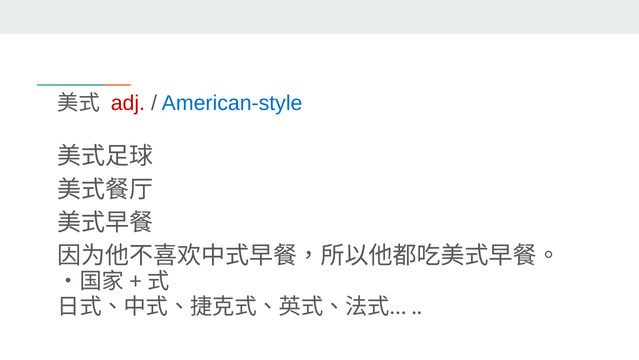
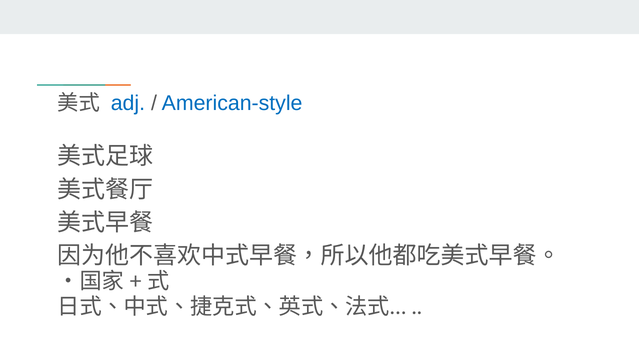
adj colour: red -> blue (128, 103)
